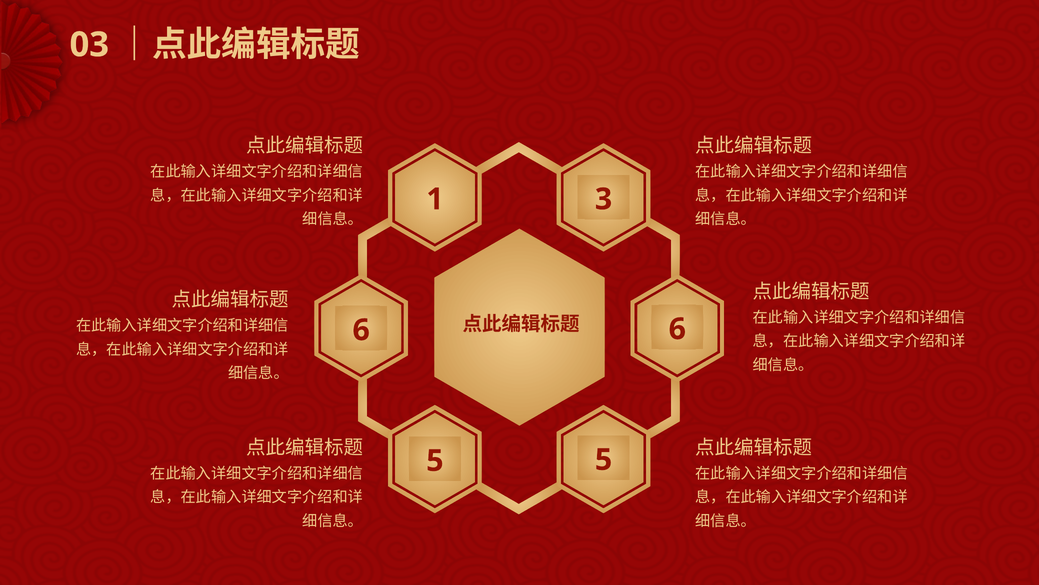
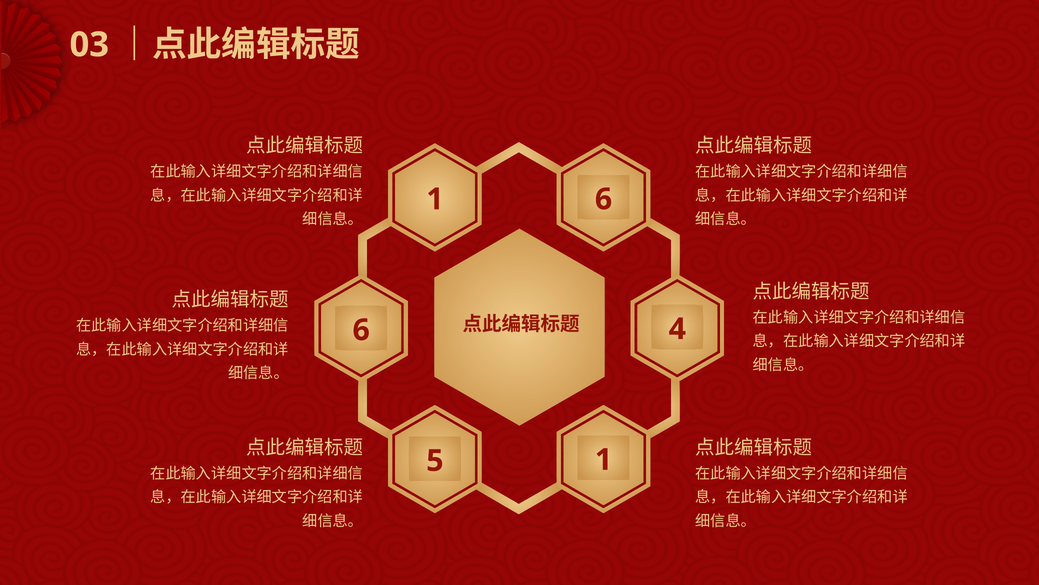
1 3: 3 -> 6 (604, 199)
6 6: 6 -> 4 (677, 329)
5 5: 5 -> 1 (604, 459)
